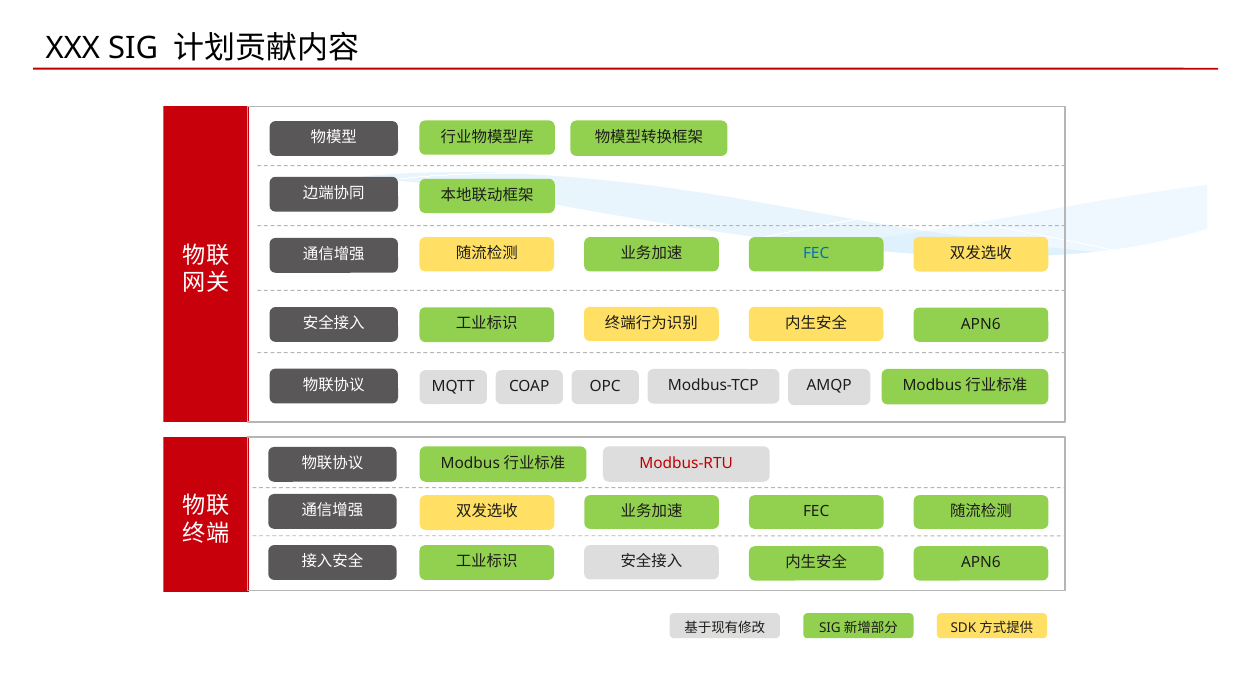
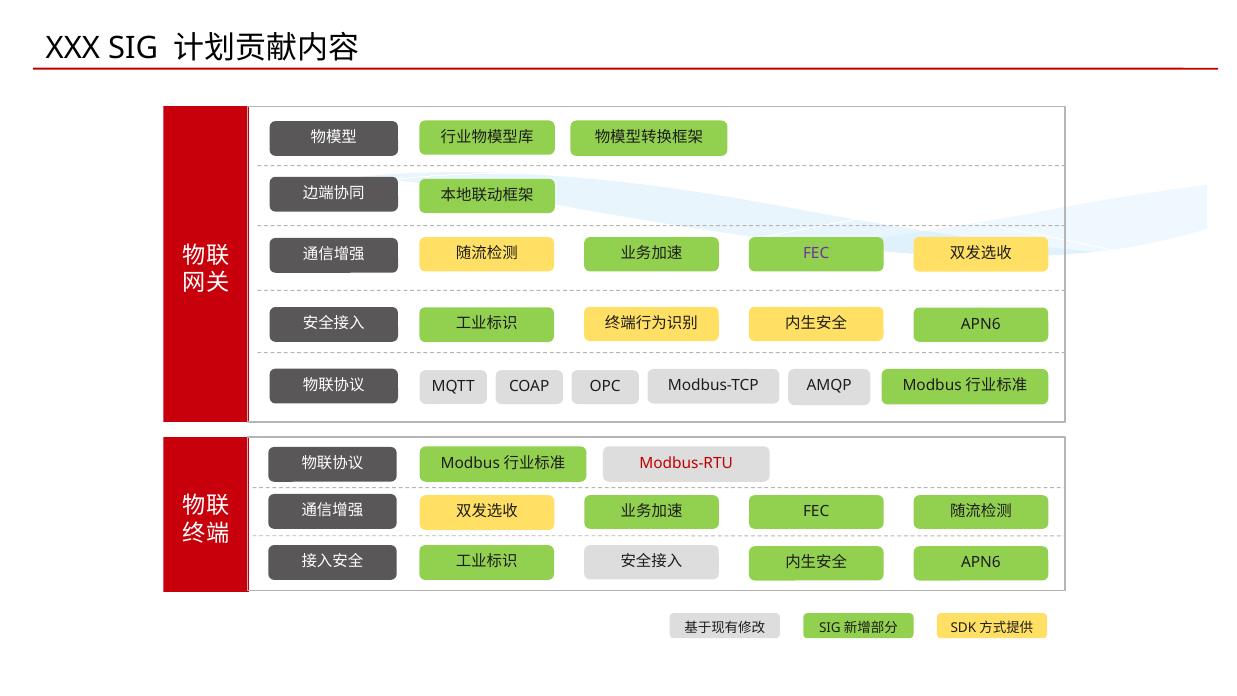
FEC colour: blue -> purple (816, 254)
